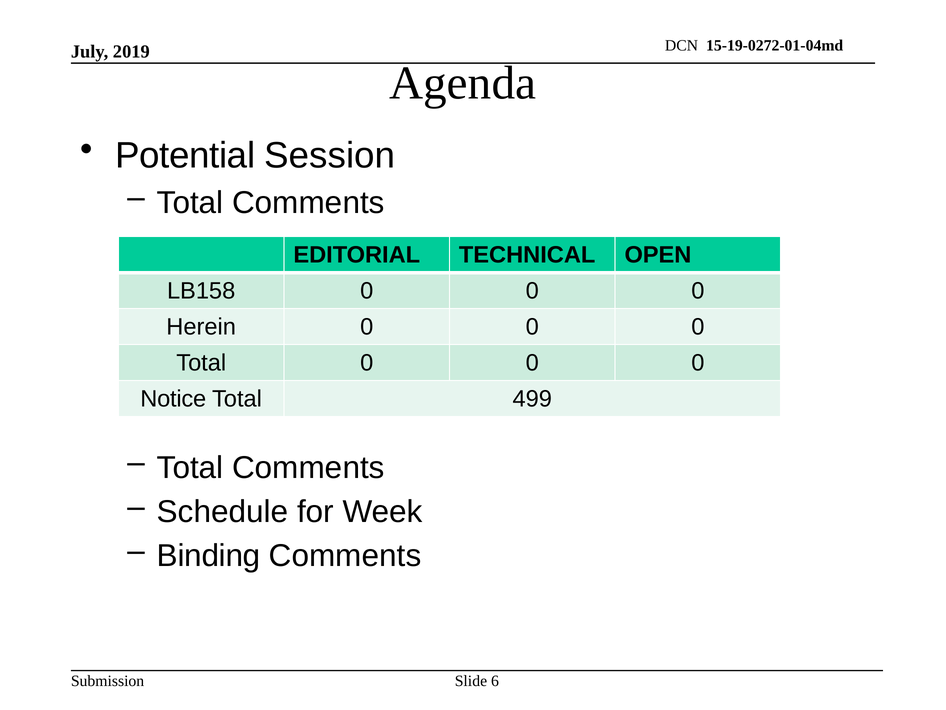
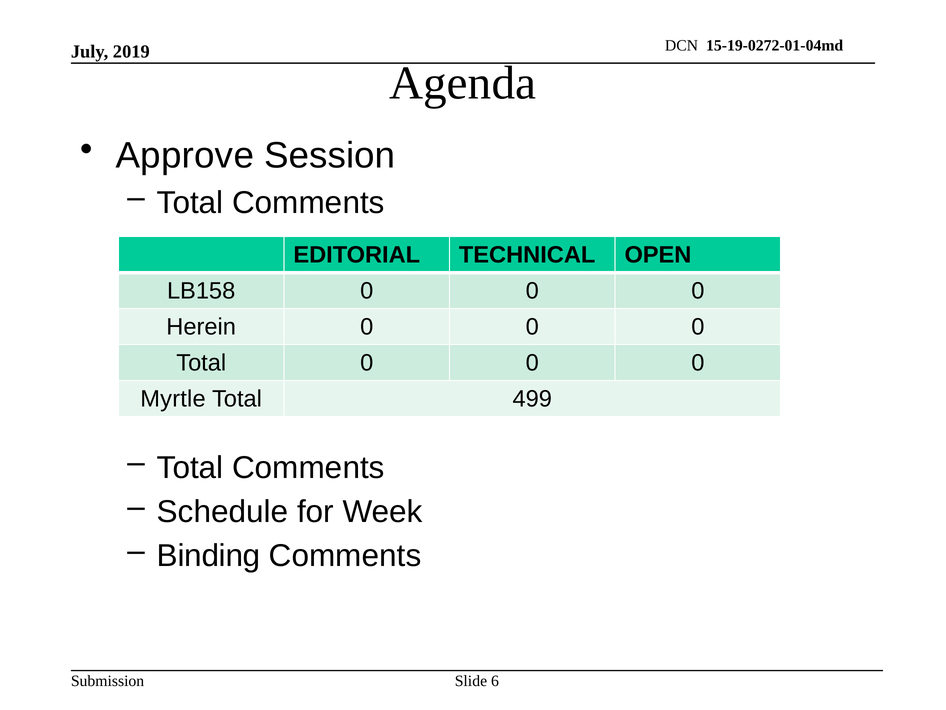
Potential: Potential -> Approve (185, 156)
Notice: Notice -> Myrtle (173, 399)
